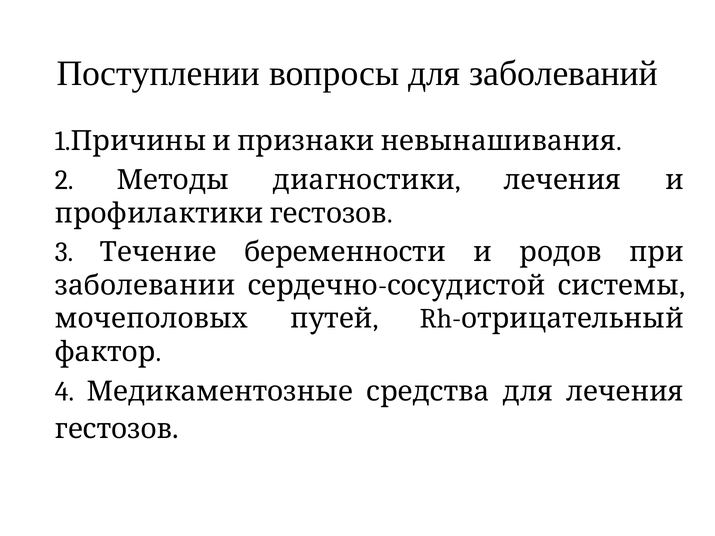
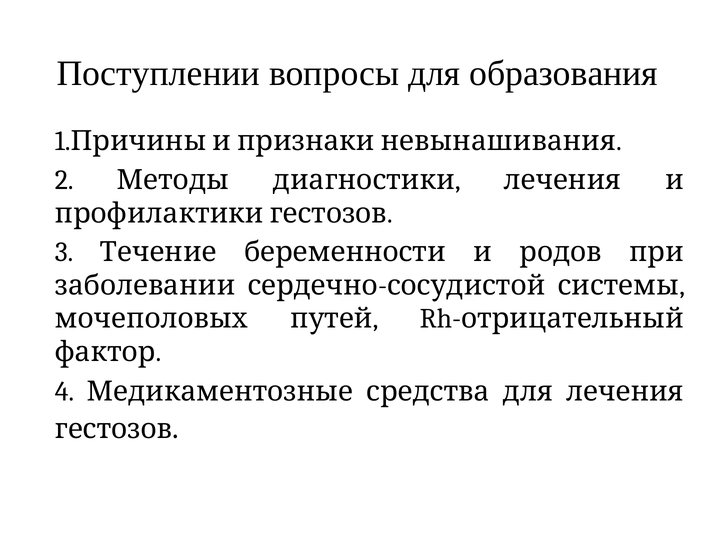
заболеваний: заболеваний -> образования (564, 73)
